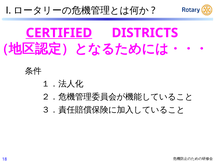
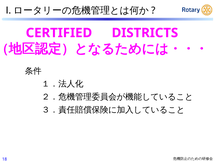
CERTIFIED underline: present -> none (59, 33)
